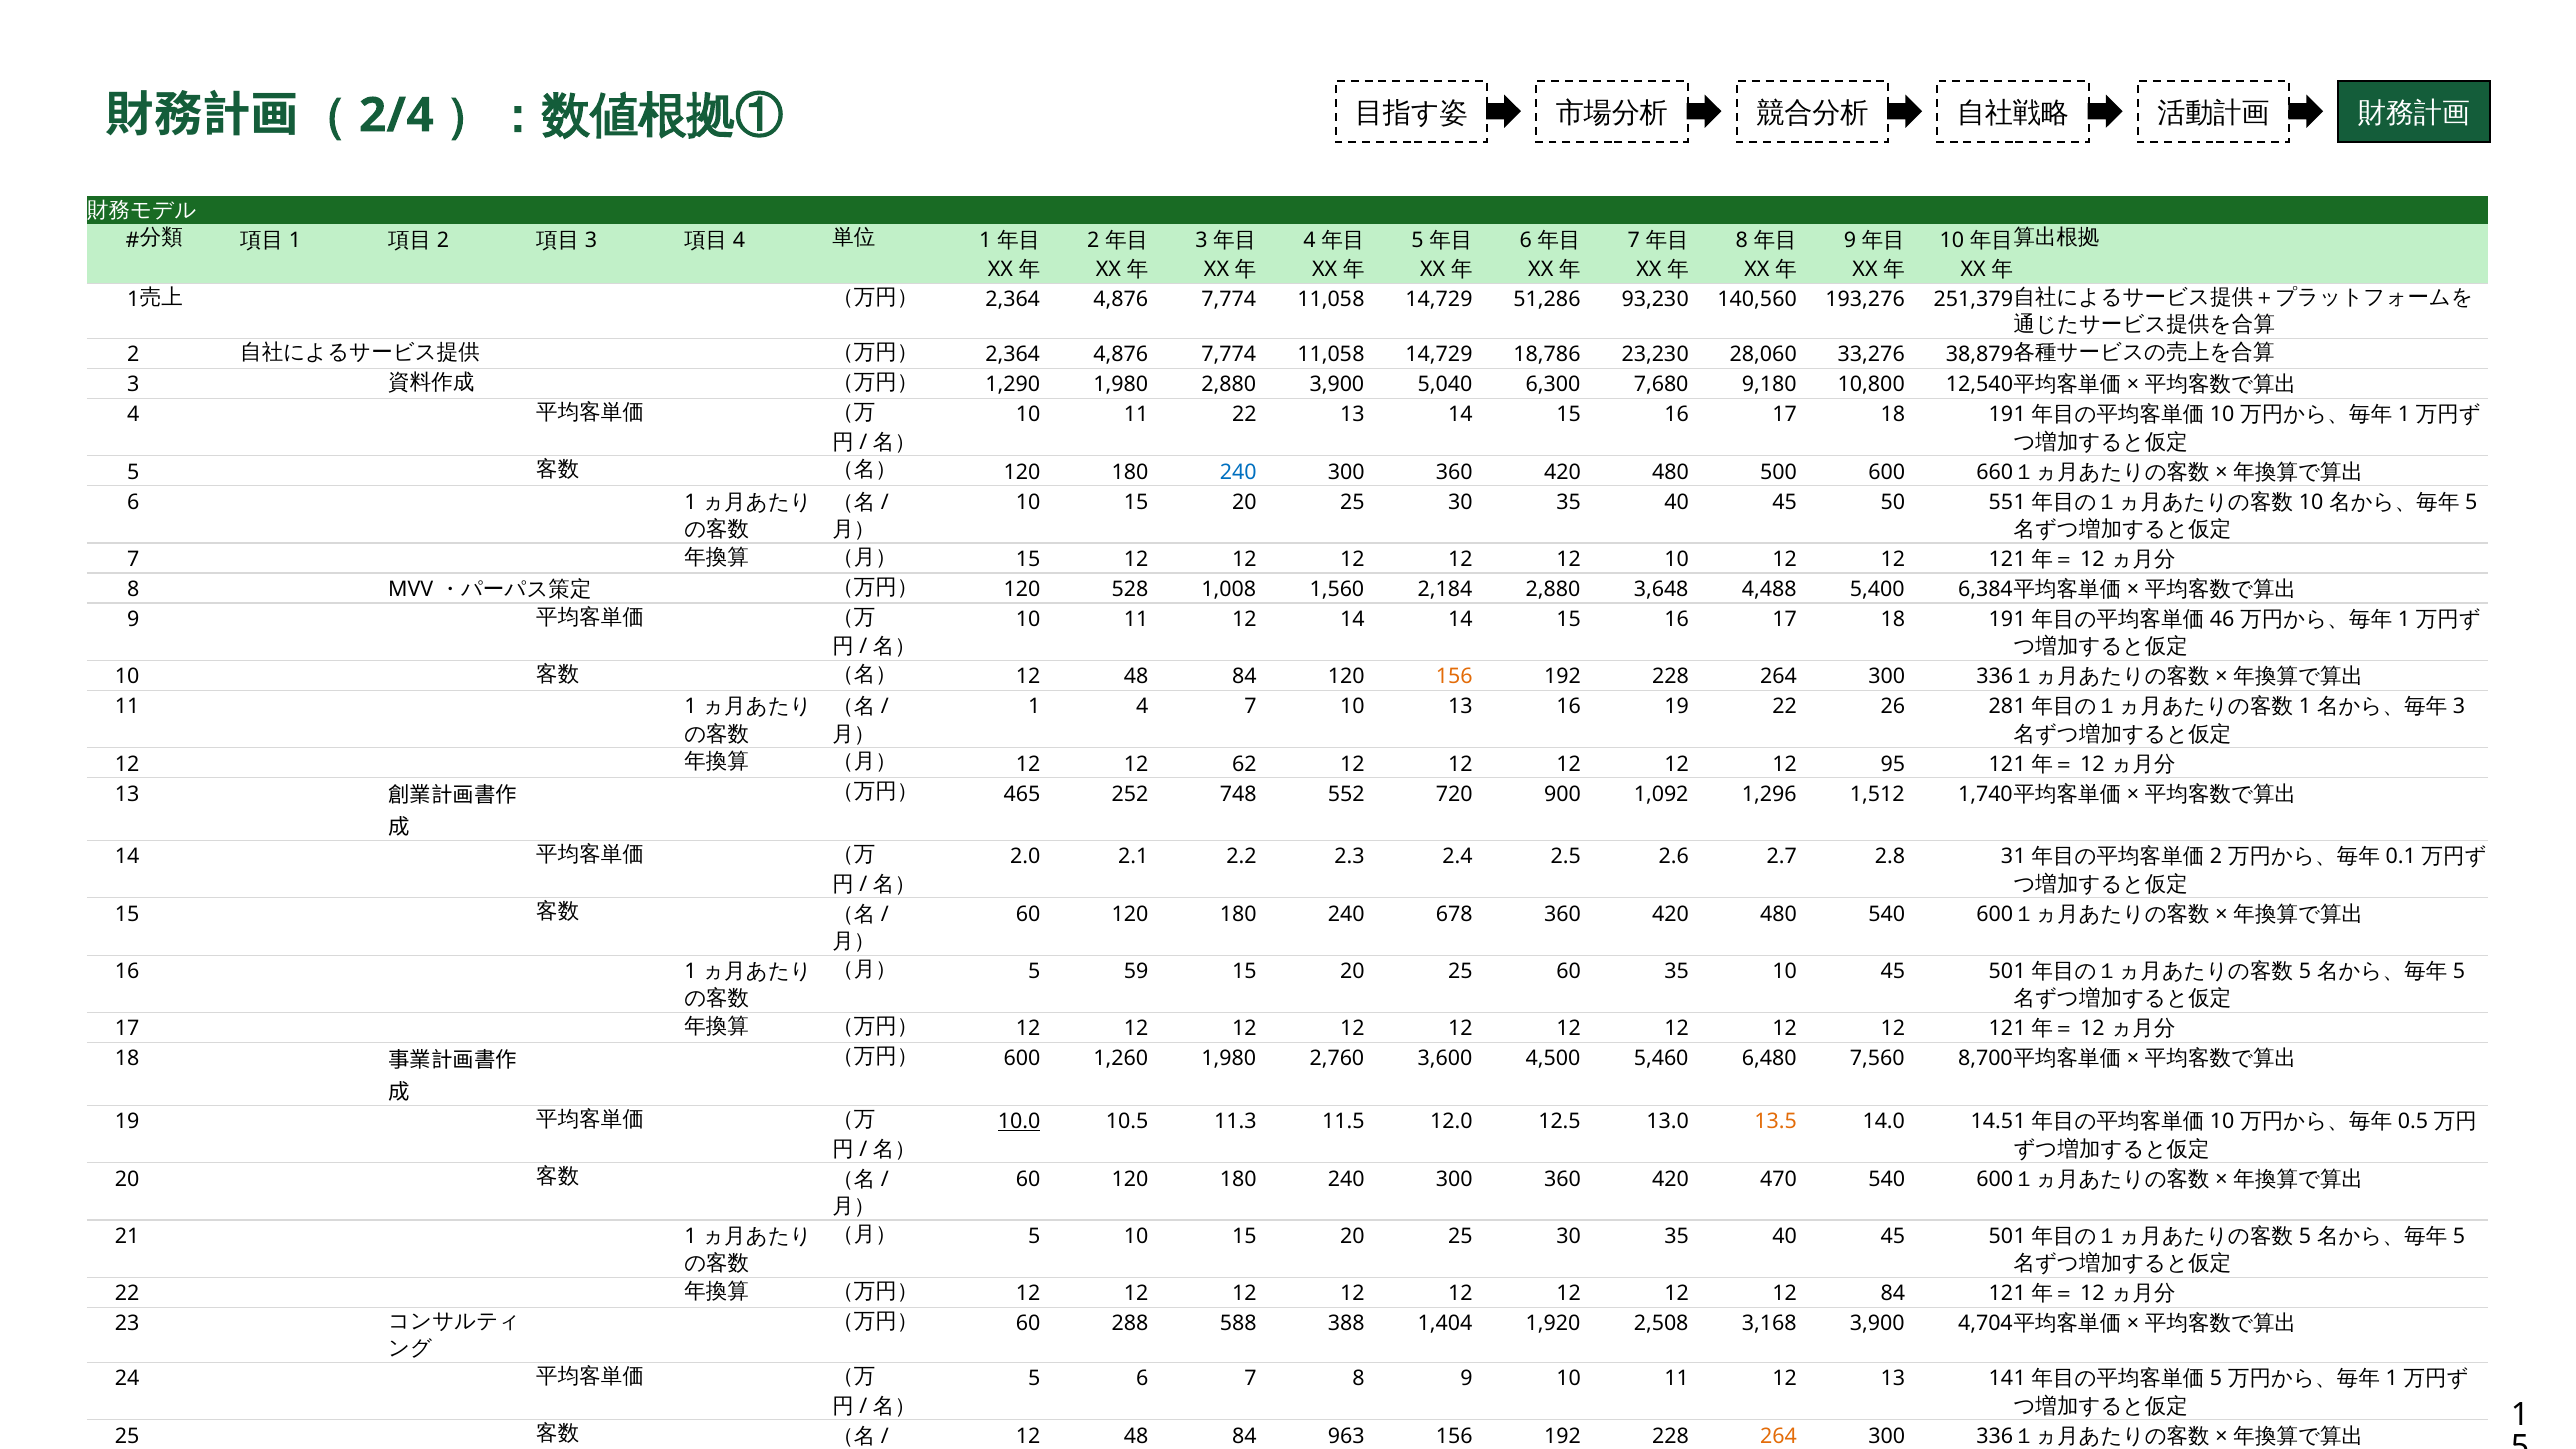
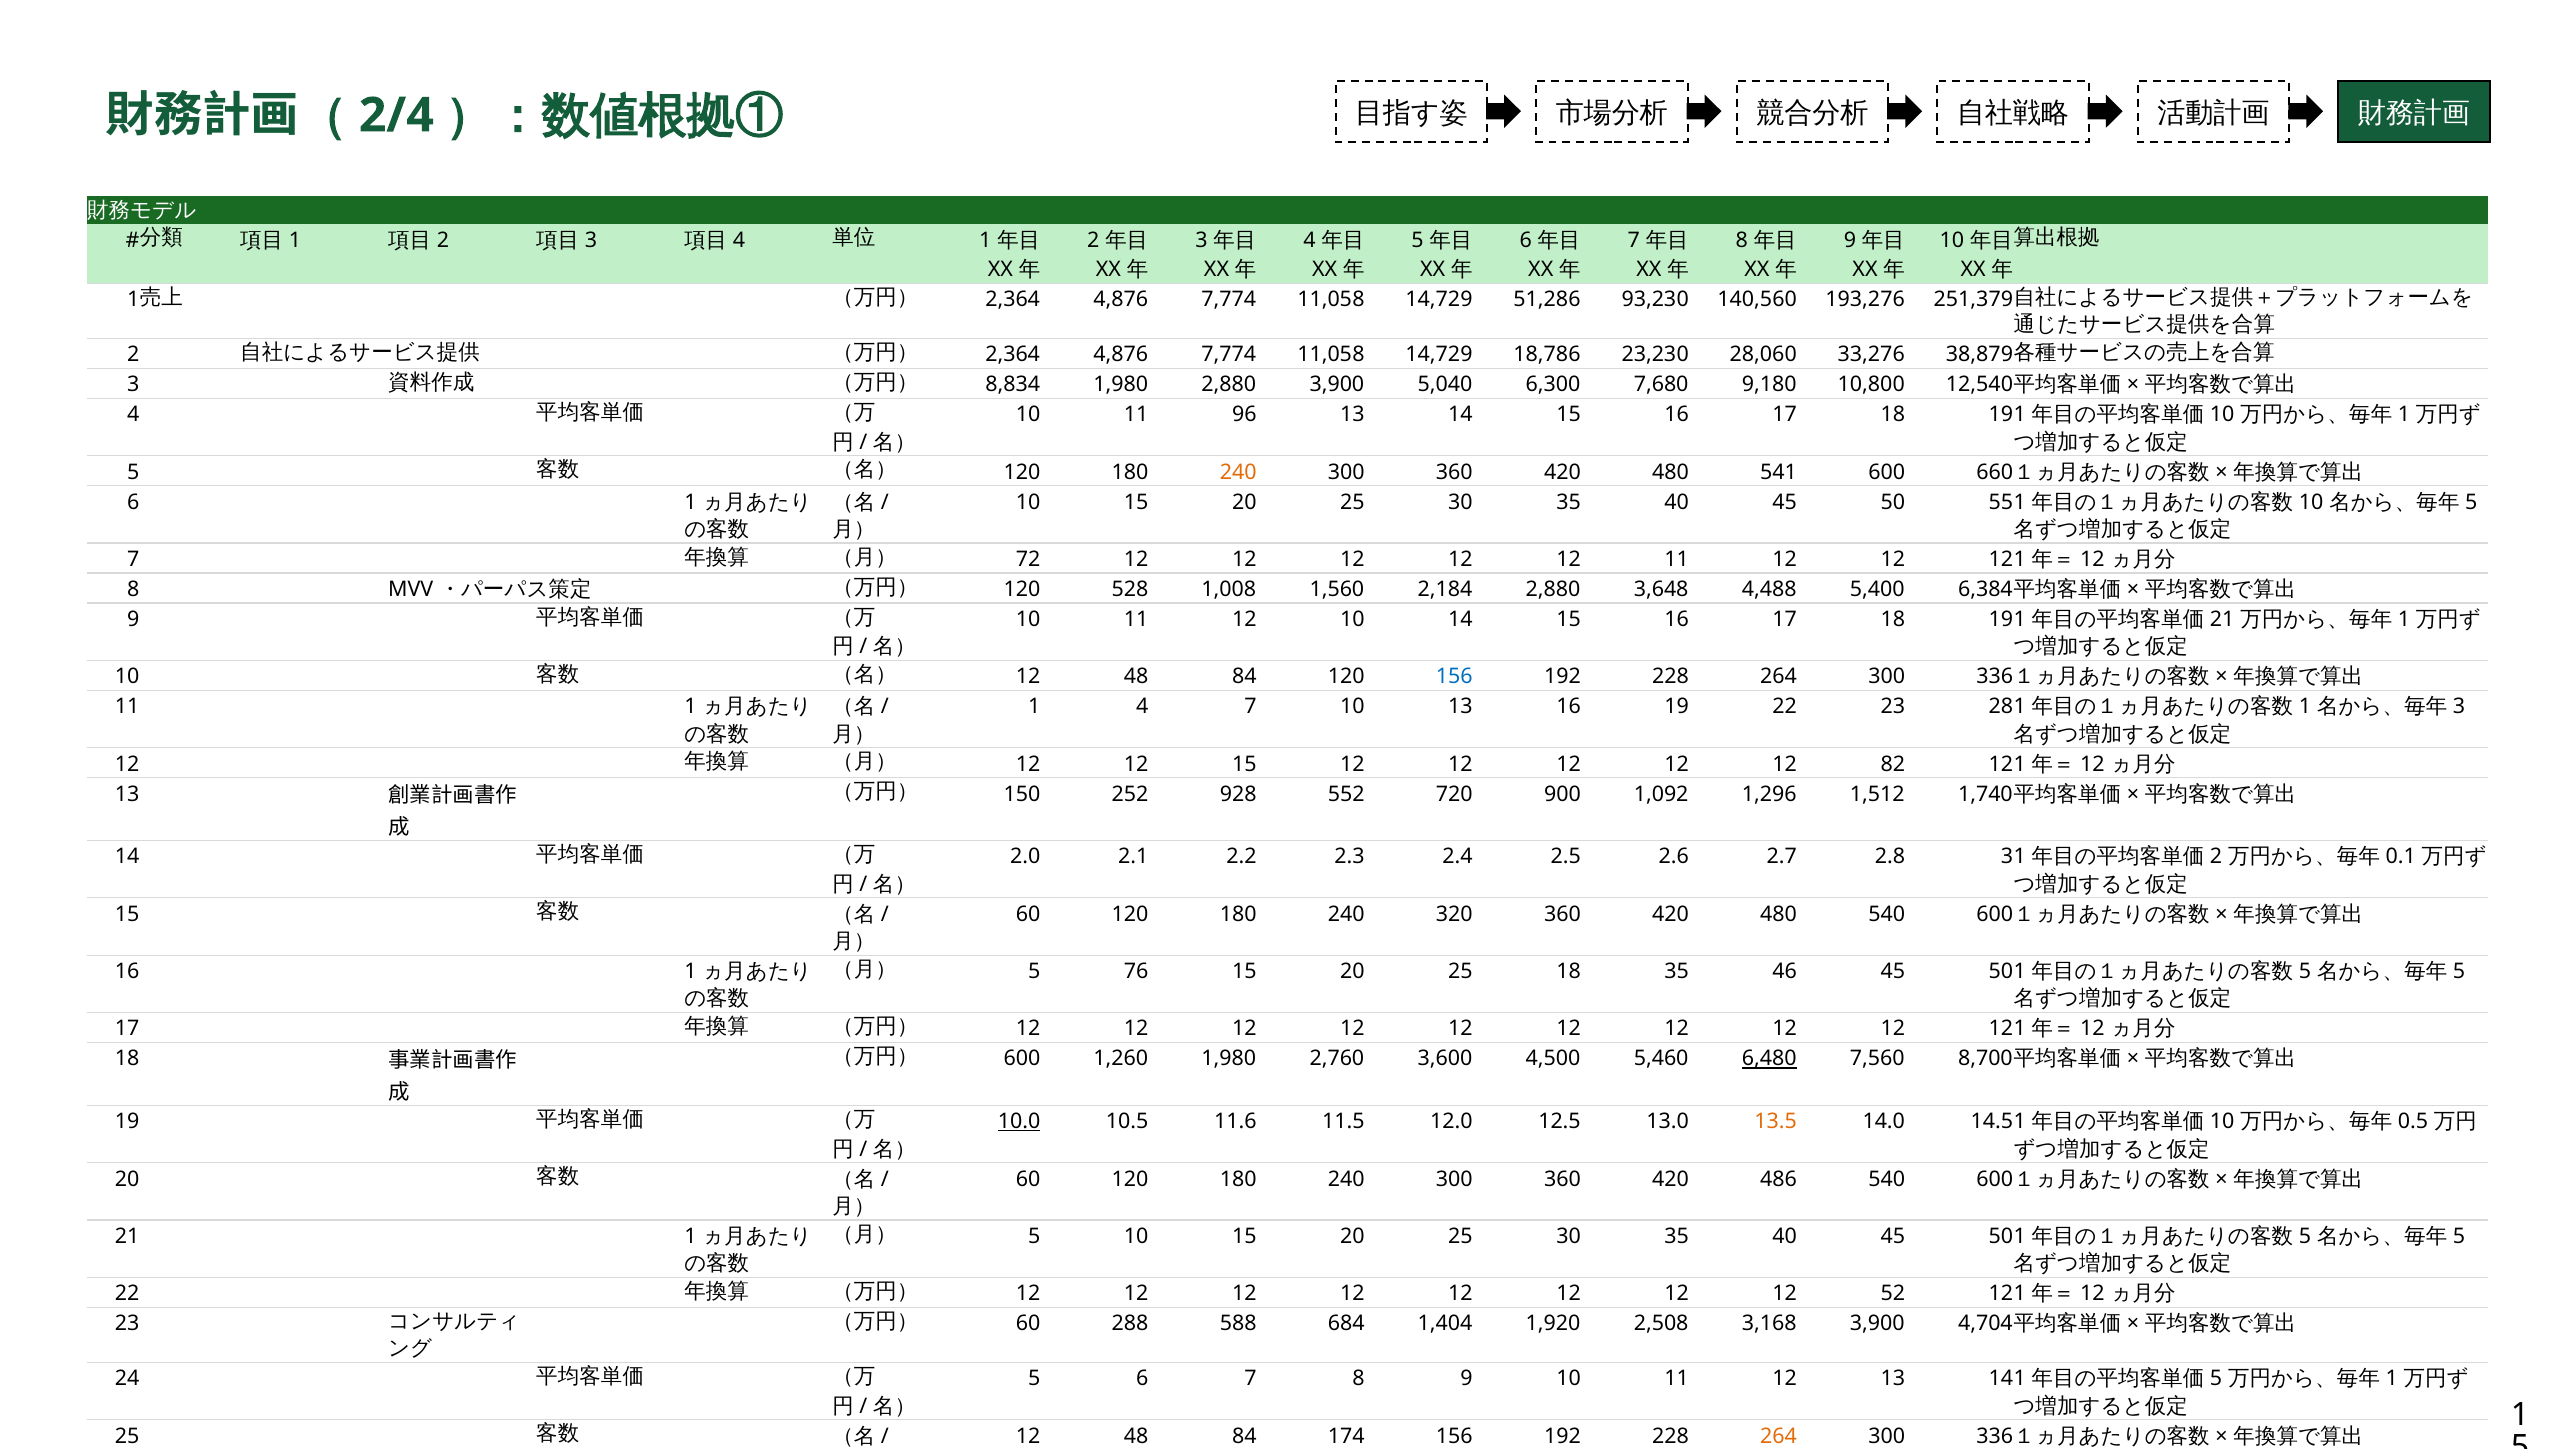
1,290: 1,290 -> 8,834 (1013, 385)
11 22: 22 -> 96 (1244, 415)
240 colour: blue -> orange (1238, 472)
500: 500 -> 541 (1779, 472)
15: 15 -> 72 (1028, 559)
12 10: 10 -> 11 (1677, 559)
12 14: 14 -> 10 (1352, 619)
46: 46 -> 21 (2222, 619)
156 colour: orange -> blue (1454, 677)
22 26: 26 -> 23 (1893, 707)
12 62: 62 -> 15 (1244, 764)
95: 95 -> 82 (1893, 764)
465: 465 -> 150 (1022, 794)
748: 748 -> 928 (1238, 794)
678: 678 -> 320 (1454, 914)
59: 59 -> 76 (1136, 971)
25 60: 60 -> 18 (1569, 971)
35 10: 10 -> 46 (1785, 971)
6,480 underline: none -> present (1769, 1059)
11.3: 11.3 -> 11.6 (1235, 1122)
470: 470 -> 486 (1779, 1179)
12 84: 84 -> 52 (1893, 1294)
388: 388 -> 684 (1346, 1324)
963: 963 -> 174 (1346, 1436)
